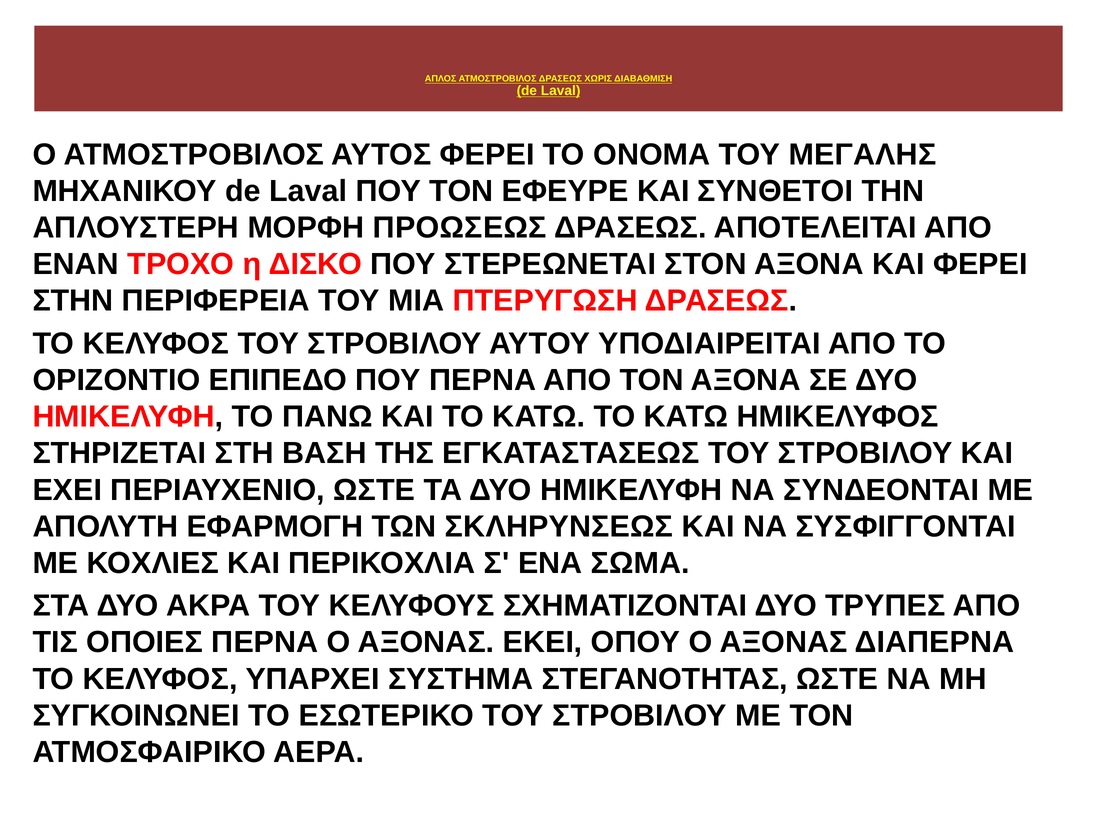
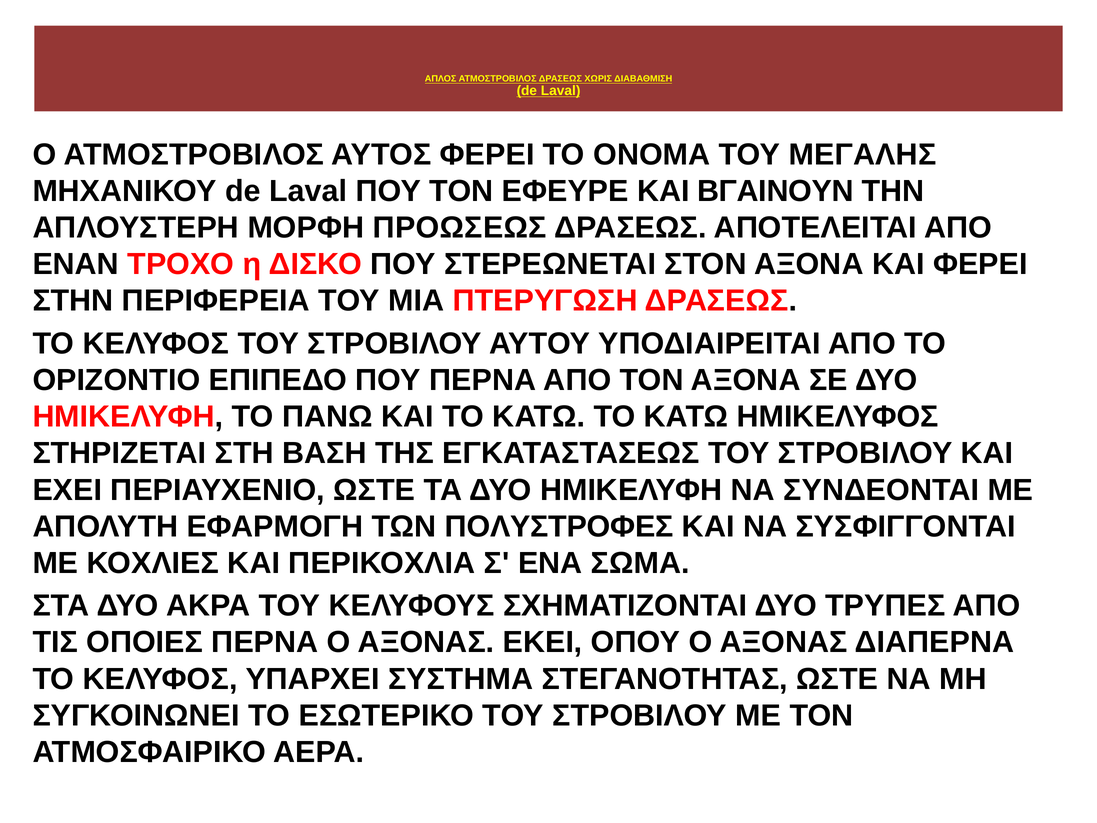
ΣΥΝΘΕΤΟΙ: ΣΥΝΘΕΤΟΙ -> ΒΓΑΙΝΟΥΝ (775, 191)
ΣΚΛΗΡΥΝΣΕΩΣ: ΣΚΛΗΡΥΝΣΕΩΣ -> ΠΟΛΥΣΤΡΟΦΕΣ (559, 526)
